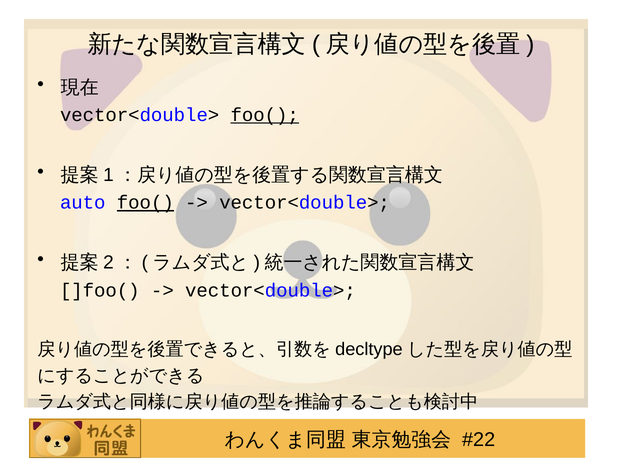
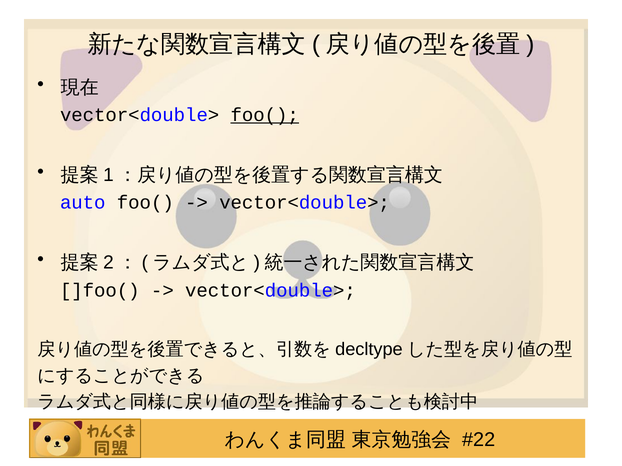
foo( underline: present -> none (145, 203)
